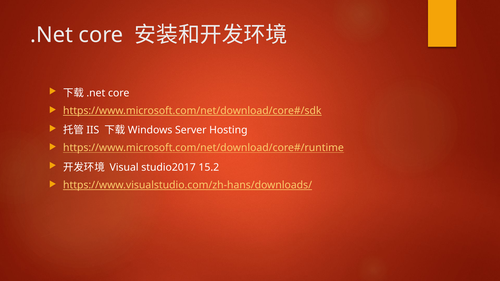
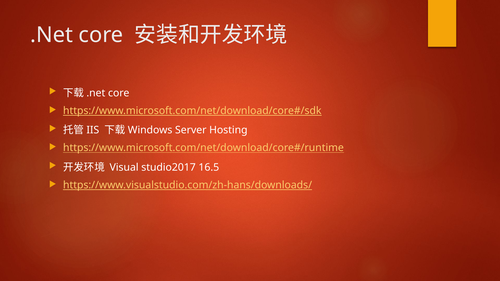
15.2: 15.2 -> 16.5 (209, 167)
